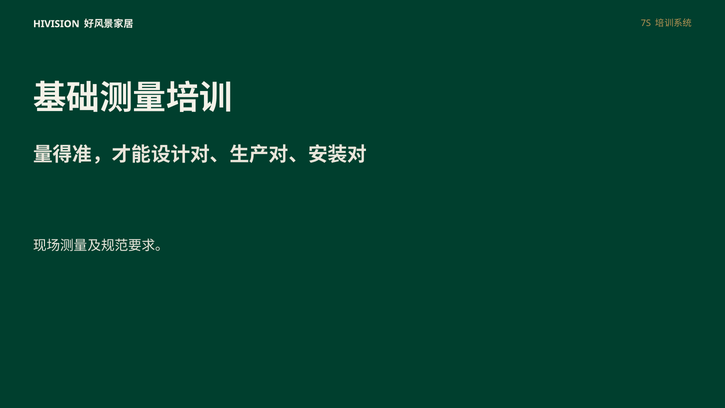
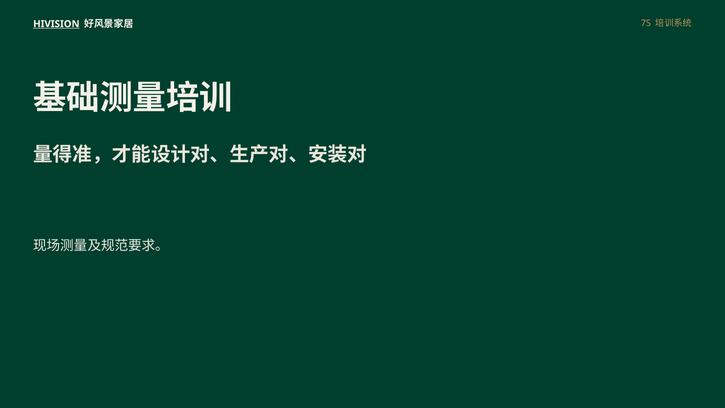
HIVISION underline: none -> present (56, 24)
